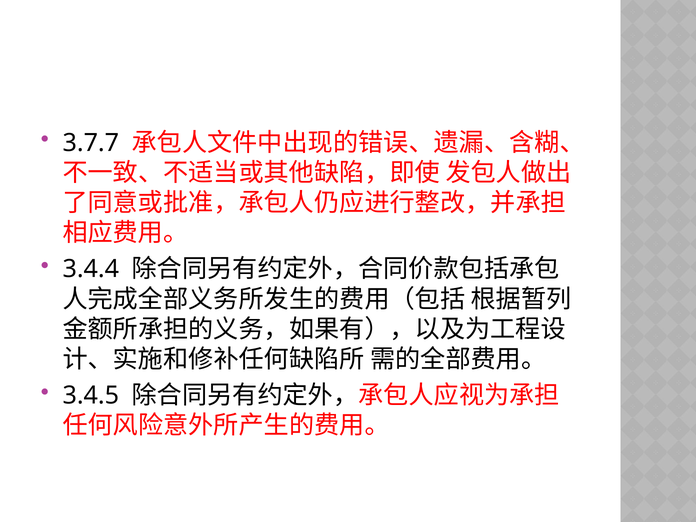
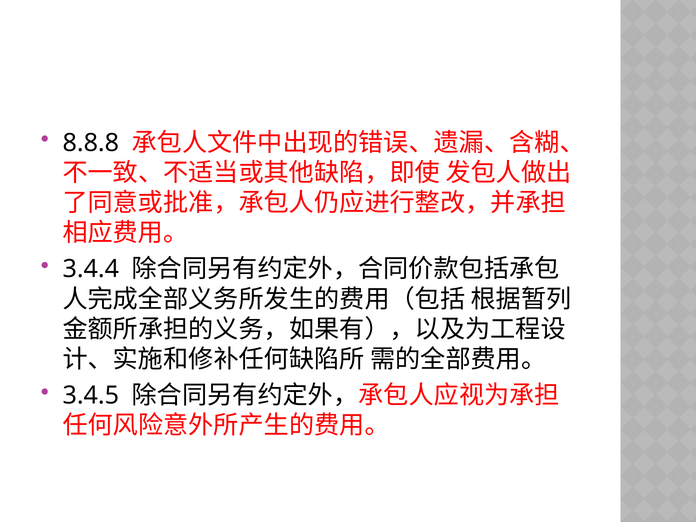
3.7.7: 3.7.7 -> 8.8.8 (91, 143)
